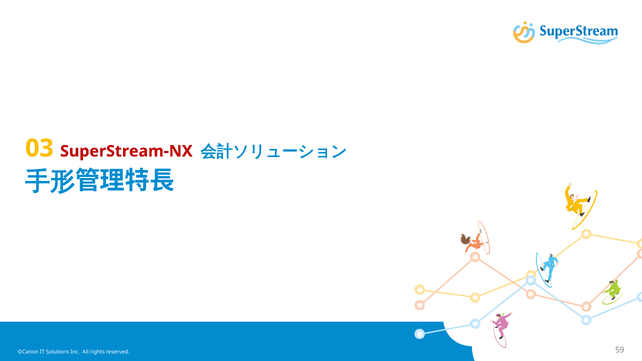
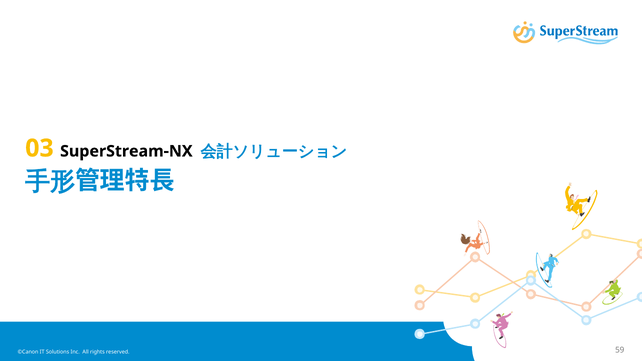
SuperStream-NX colour: red -> black (126, 151)
